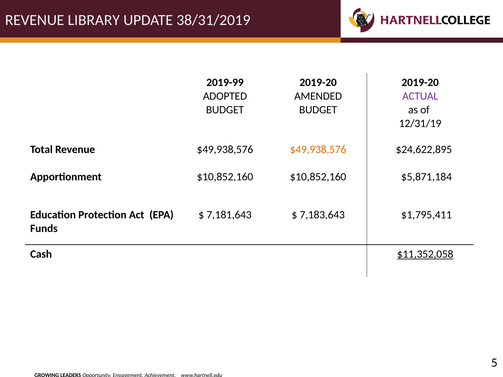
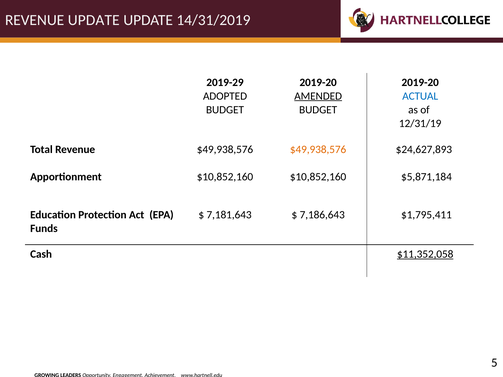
REVENUE LIBRARY: LIBRARY -> UPDATE (94, 20)
38/31/2019: 38/31/2019 -> 14/31/2019 (213, 20)
2019-99: 2019-99 -> 2019-29 (225, 82)
AMENDED underline: none -> present (318, 96)
ACTUAL colour: purple -> blue (420, 96)
$24,622,895: $24,622,895 -> $24,627,893 (424, 149)
7,183,643: 7,183,643 -> 7,186,643 (322, 215)
